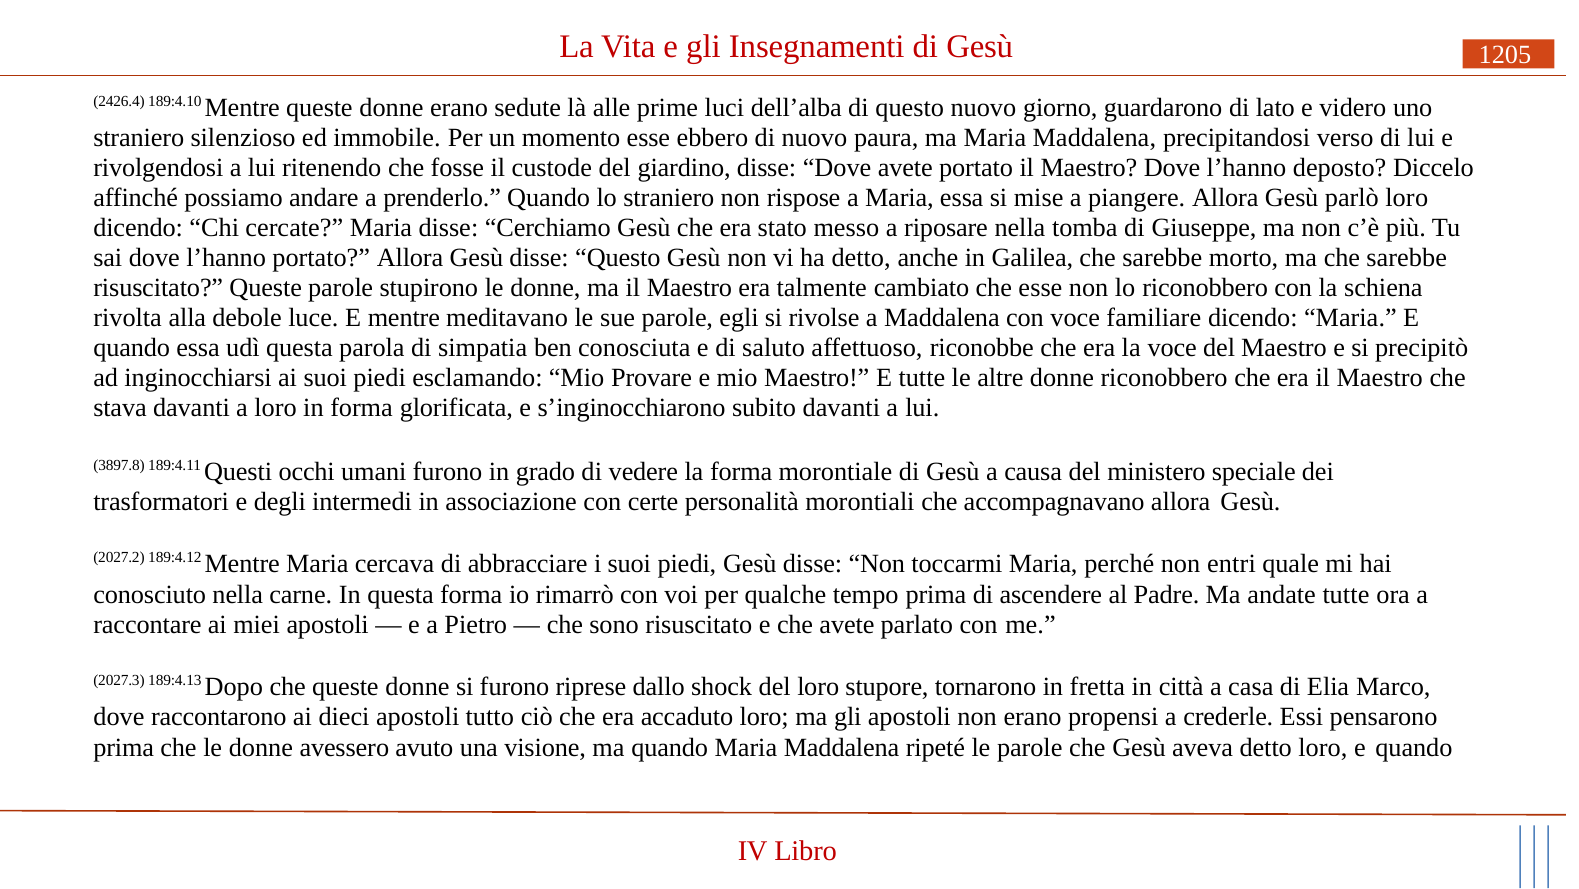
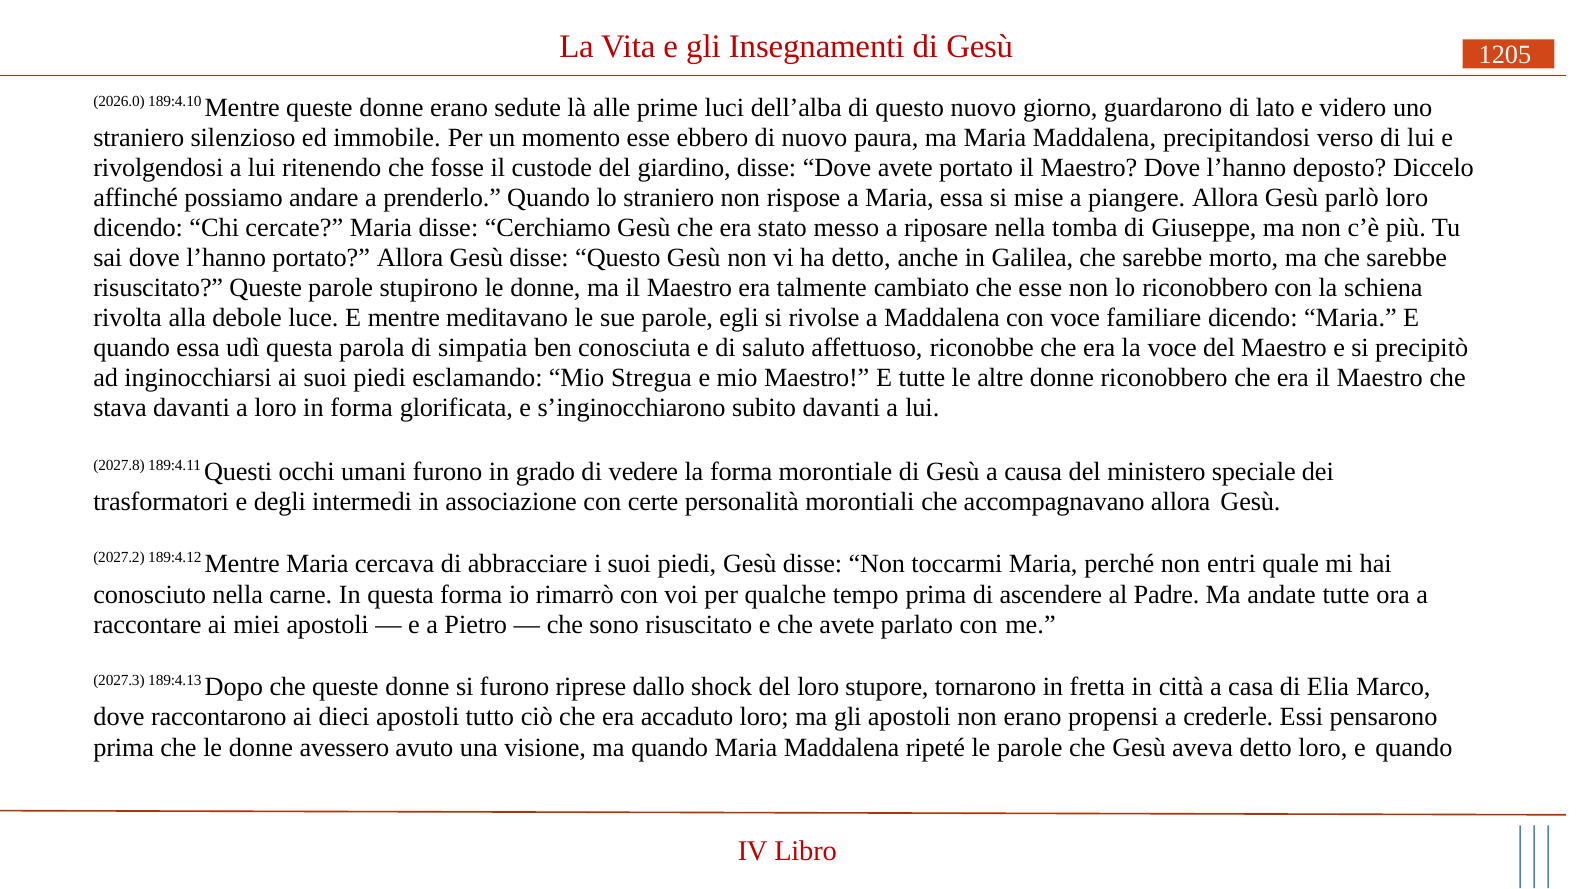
2426.4: 2426.4 -> 2026.0 (119, 101)
Provare: Provare -> Stregua (651, 378)
3897.8: 3897.8 -> 2027.8 (119, 465)
